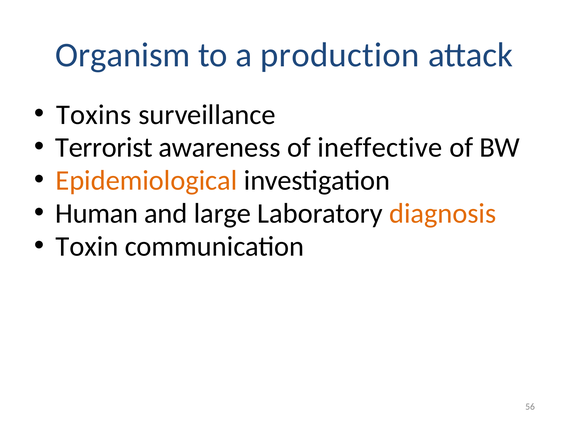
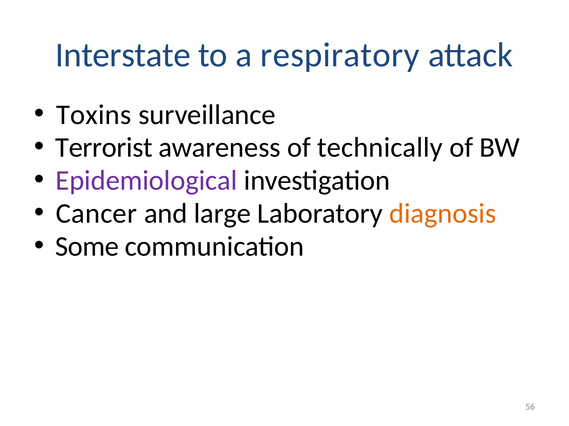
Organism: Organism -> Interstate (123, 55)
production: production -> respiratory (340, 55)
ineffective: ineffective -> technically (380, 148)
Epidemiological colour: orange -> purple (146, 181)
Human: Human -> Cancer (96, 214)
Toxin: Toxin -> Some (87, 247)
